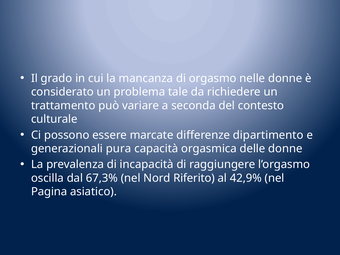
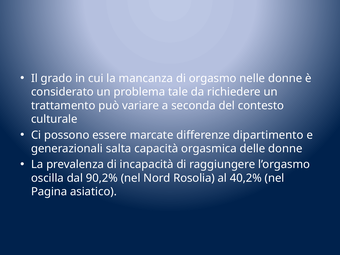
pura: pura -> salta (119, 149)
67,3%: 67,3% -> 90,2% (102, 178)
Riferito: Riferito -> Rosolia (194, 178)
42,9%: 42,9% -> 40,2% (246, 178)
